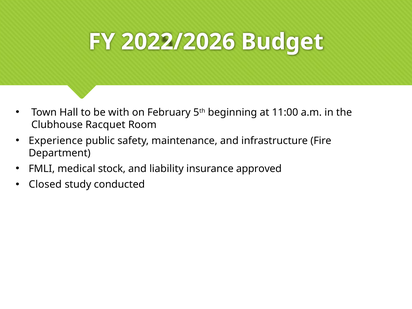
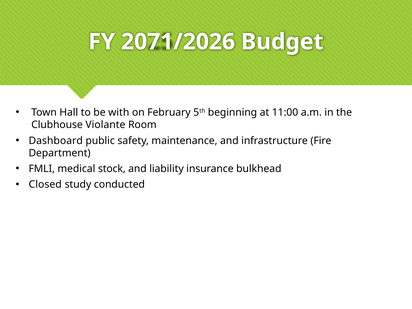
2022/2026: 2022/2026 -> 2071/2026 (178, 42)
Racquet: Racquet -> Violante (105, 125)
Experience: Experience -> Dashboard (56, 141)
approved: approved -> bulkhead (259, 169)
